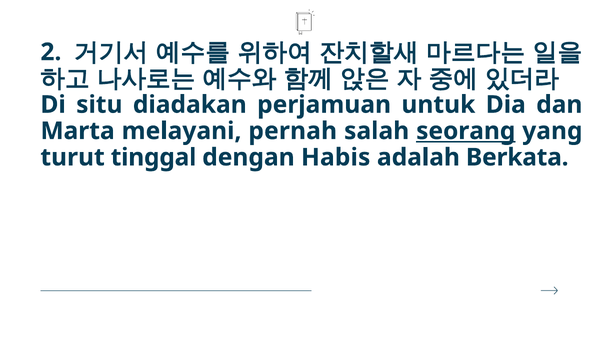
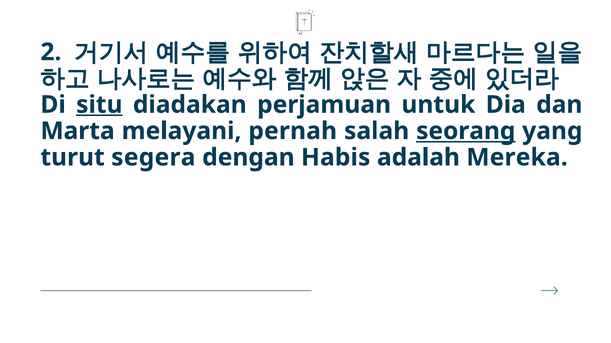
situ underline: none -> present (99, 105)
tinggal: tinggal -> segera (153, 158)
Berkata: Berkata -> Mereka (517, 158)
